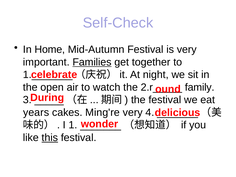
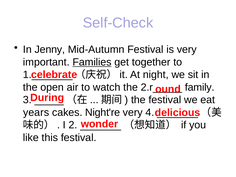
Home: Home -> Jenny (50, 49)
Ming're: Ming're -> Night're (103, 112)
1: 1 -> 2 (73, 125)
this underline: present -> none (50, 138)
